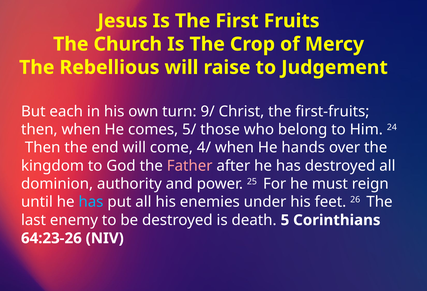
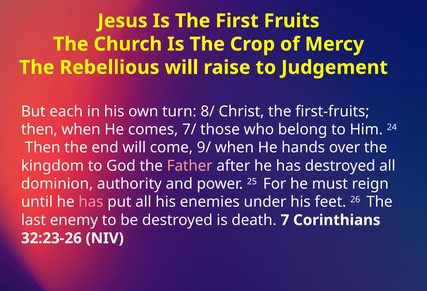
9/: 9/ -> 8/ (208, 111)
5/: 5/ -> 7/ (189, 130)
4/: 4/ -> 9/ (204, 148)
has colour: light blue -> pink (91, 202)
5: 5 -> 7 (285, 220)
64:23-26: 64:23-26 -> 32:23-26 (51, 238)
